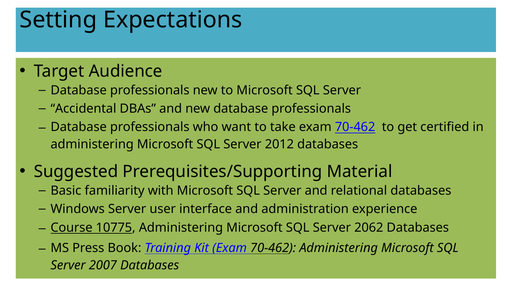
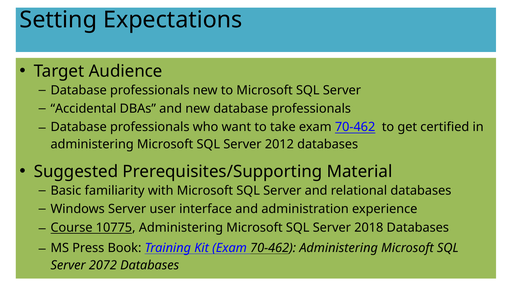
2062: 2062 -> 2018 (369, 227)
2007: 2007 -> 2072 (103, 265)
